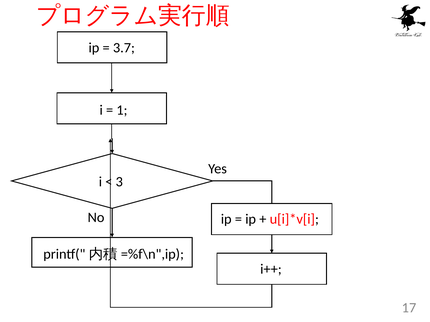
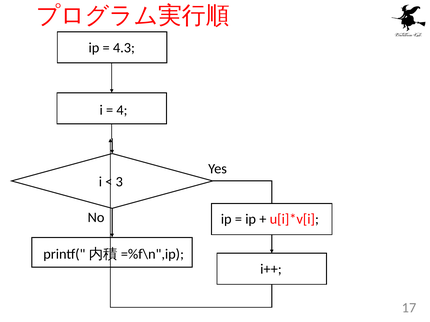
3.7: 3.7 -> 4.3 (124, 48)
1: 1 -> 4 (122, 110)
